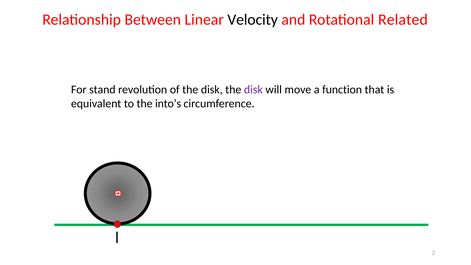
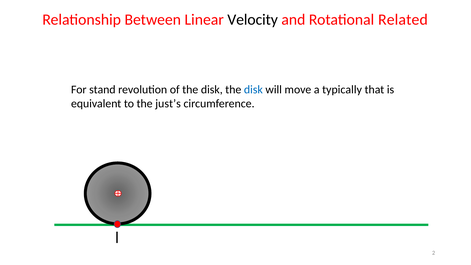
disk colour: purple -> blue (253, 90)
function: function -> typically (342, 90)
into’s: into’s -> just’s (168, 104)
